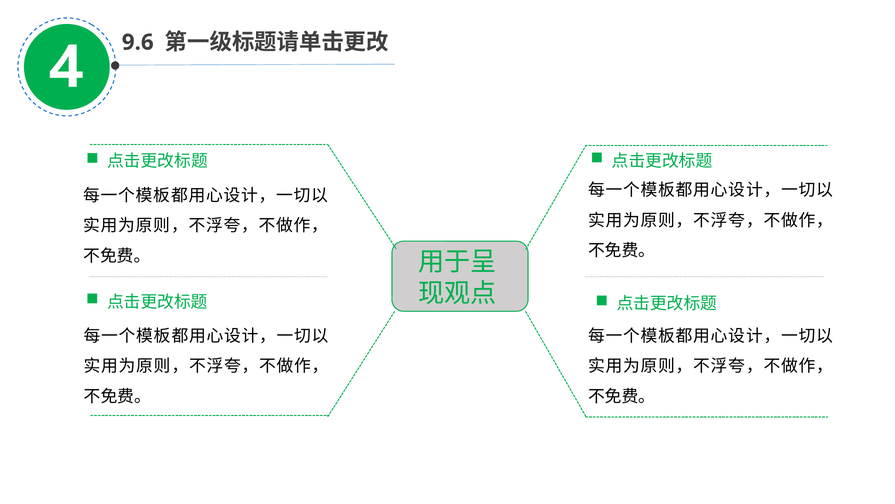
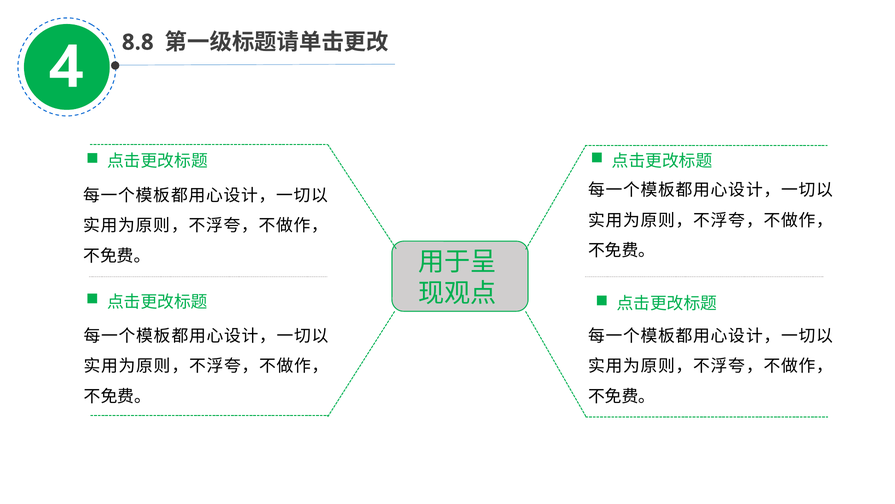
9.6: 9.6 -> 8.8 (138, 42)
